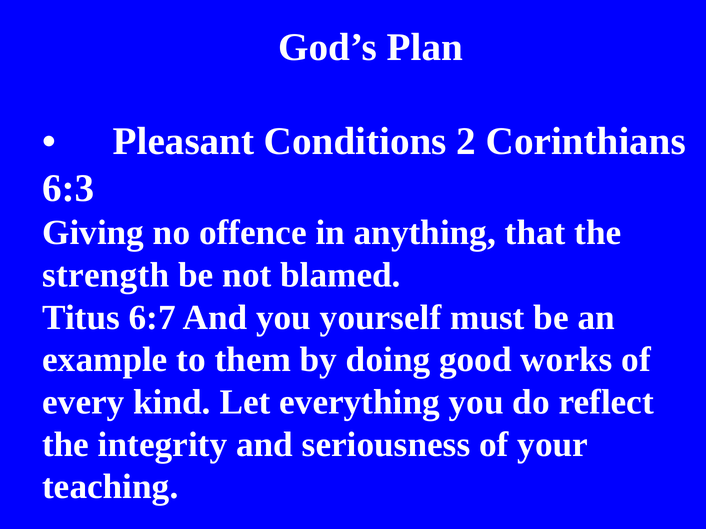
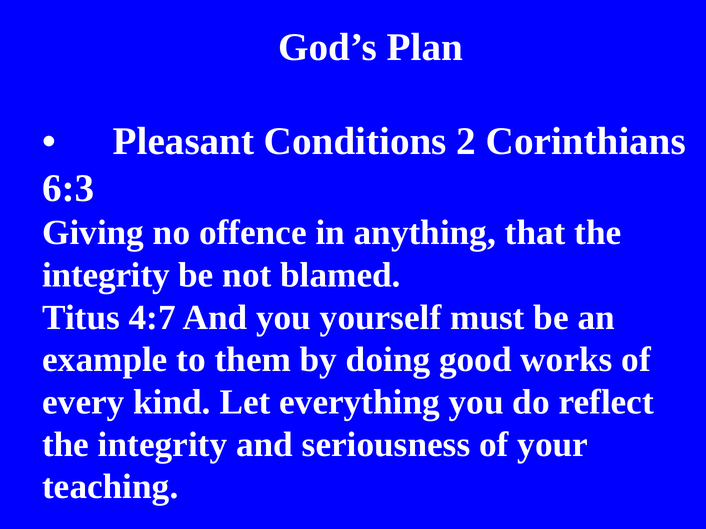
strength: strength -> integrity (106, 275)
6:7: 6:7 -> 4:7 (152, 318)
